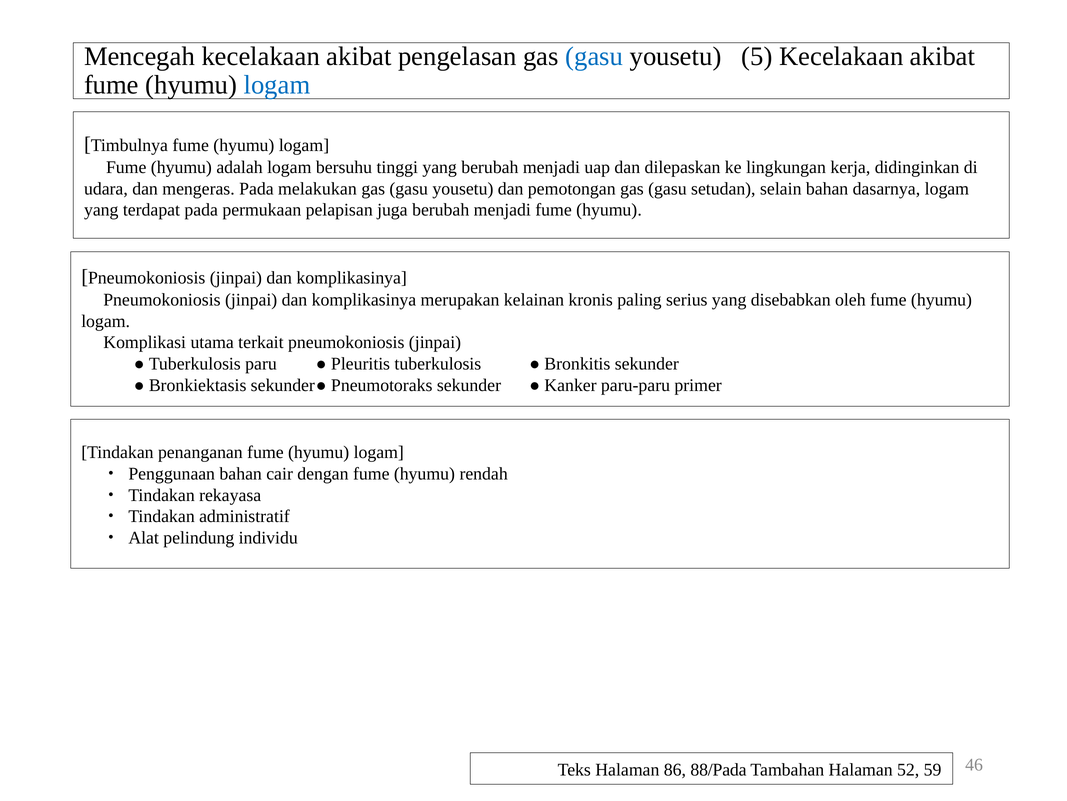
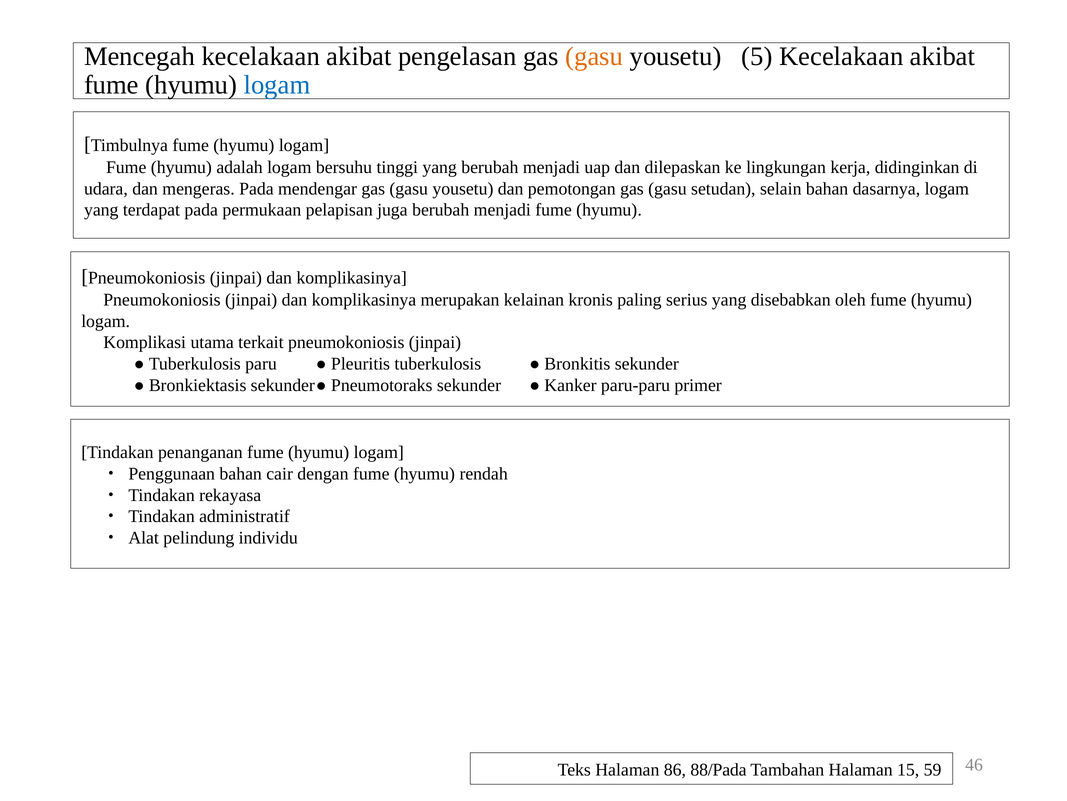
gasu colour: blue -> orange (594, 56)
melakukan: melakukan -> mendengar (317, 189)
52: 52 -> 15 (908, 769)
